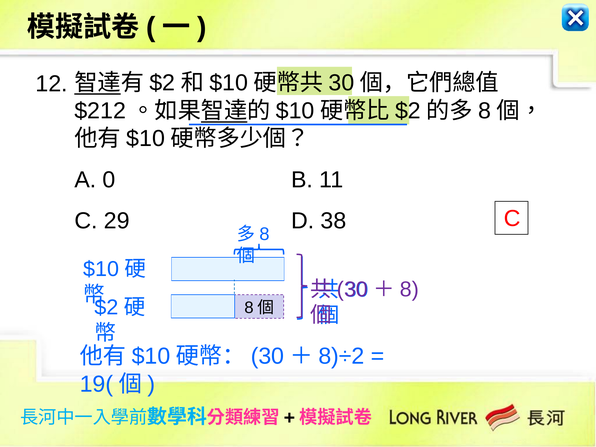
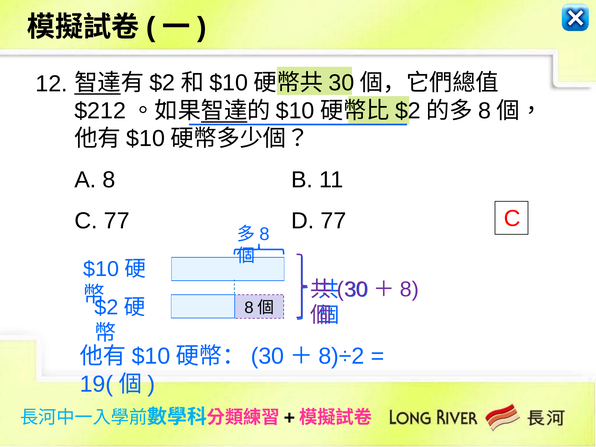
A 0: 0 -> 8 (109, 180)
C 29: 29 -> 77 (117, 221)
D 38: 38 -> 77 (334, 221)
